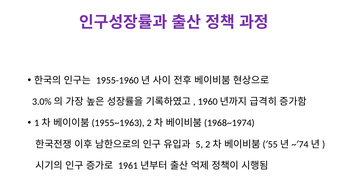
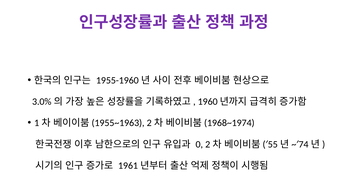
5: 5 -> 0 (199, 144)
